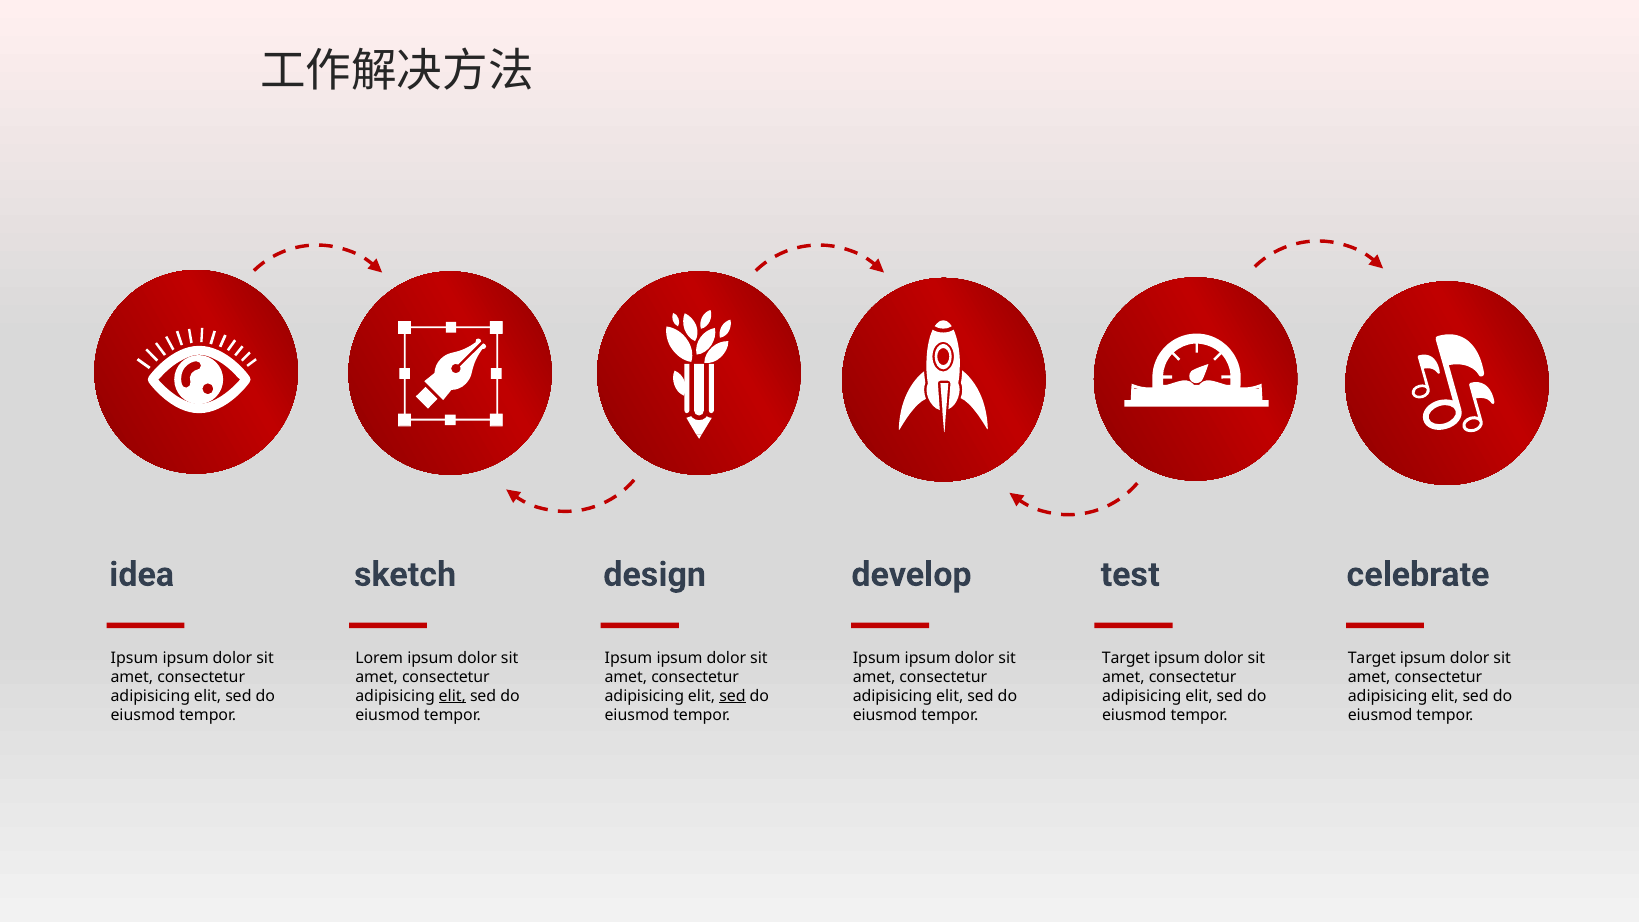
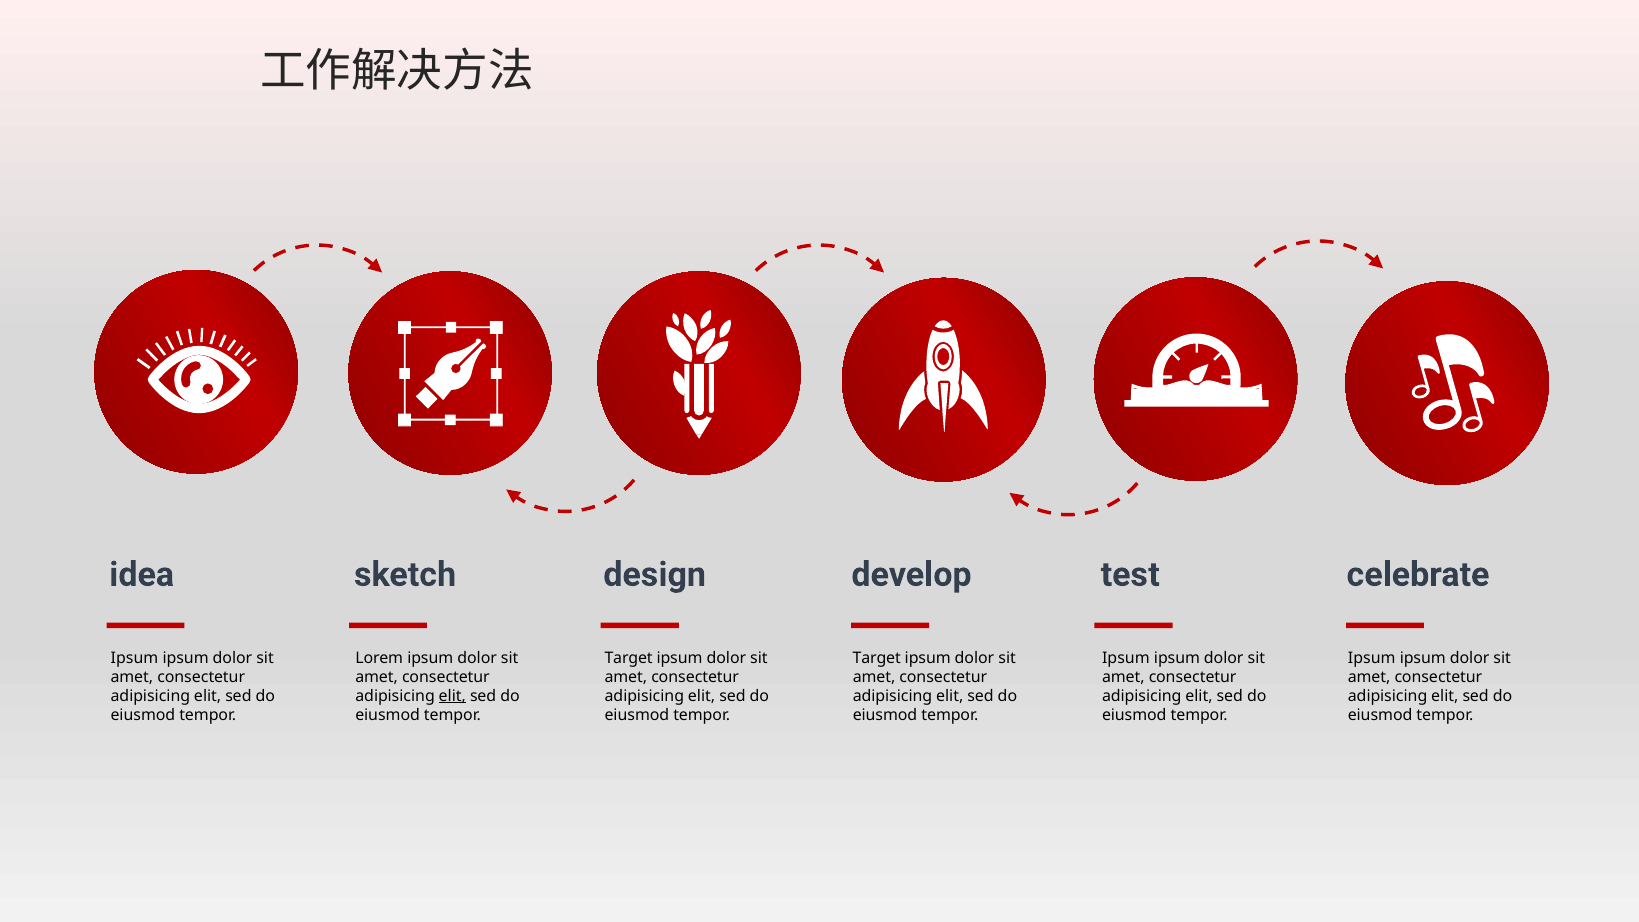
Ipsum: Ipsum -> Target (629, 658)
Ipsum: Ipsum -> Target (877, 658)
Target: Target -> Ipsum (1126, 658)
Target: Target -> Ipsum (1372, 658)
sed underline: present -> none (732, 696)
